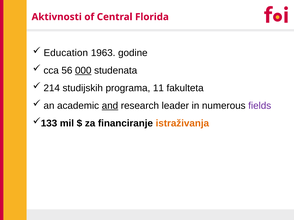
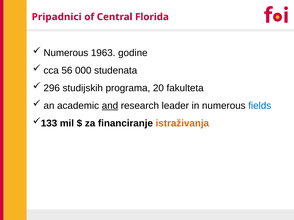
Aktivnosti: Aktivnosti -> Pripadnici (57, 17)
Education: Education -> Numerous (66, 53)
000 underline: present -> none (83, 71)
214: 214 -> 296 (52, 88)
11: 11 -> 20 (158, 88)
fields colour: purple -> blue (260, 106)
